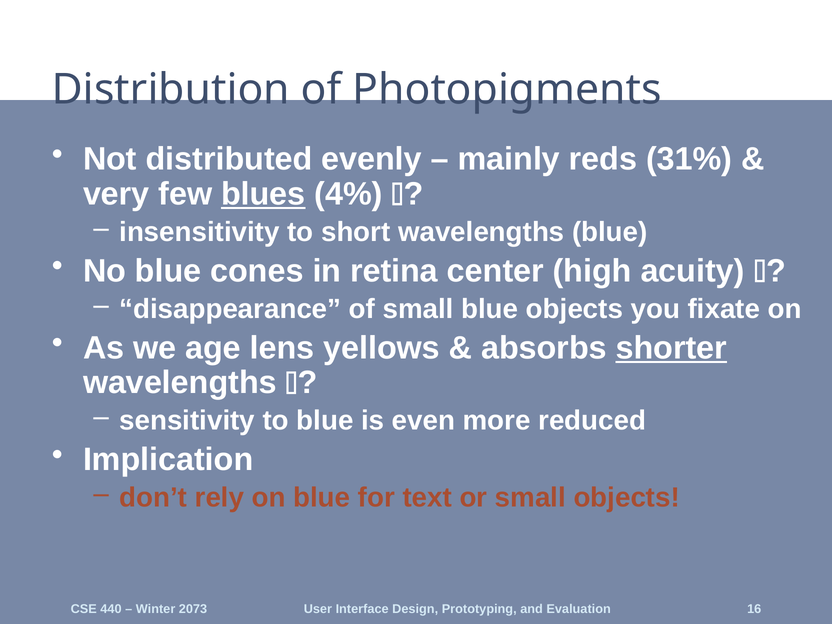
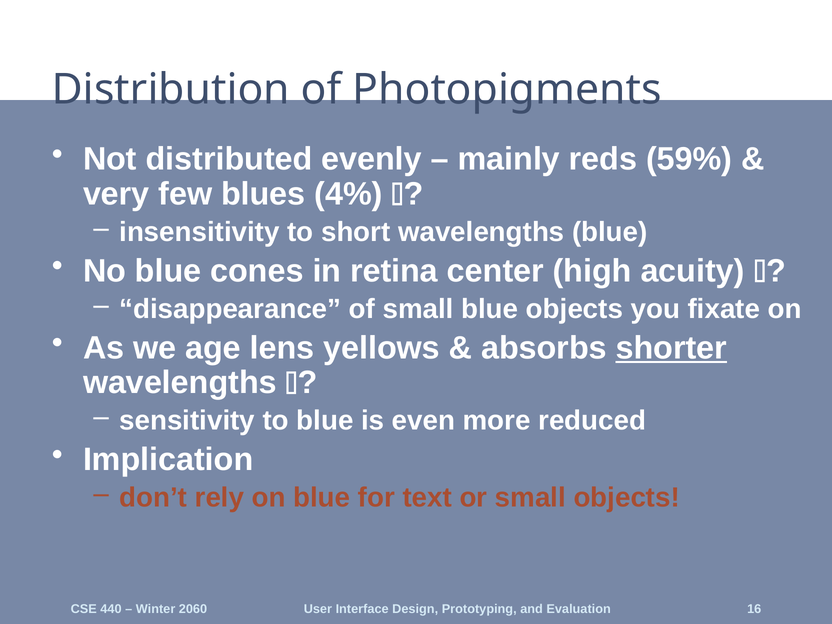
31%: 31% -> 59% (689, 159)
blues underline: present -> none (263, 194)
2073: 2073 -> 2060 (193, 609)
